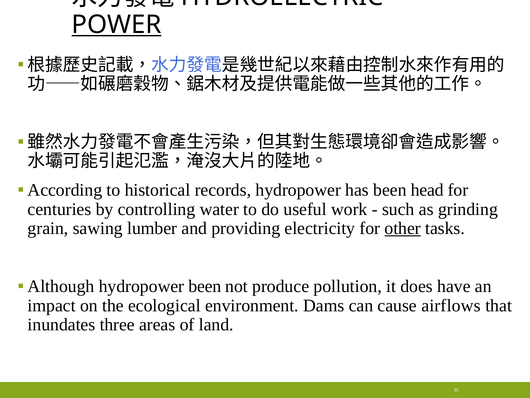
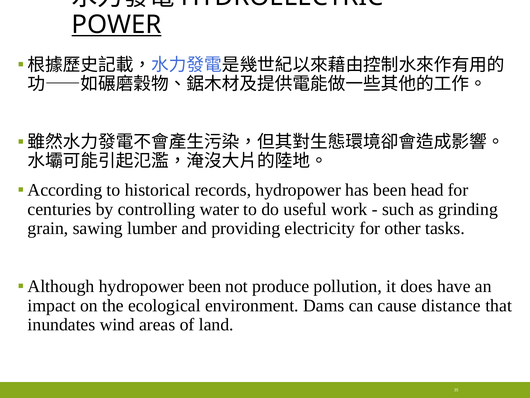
other underline: present -> none (403, 228)
airflows: airflows -> distance (451, 305)
three: three -> wind (117, 324)
